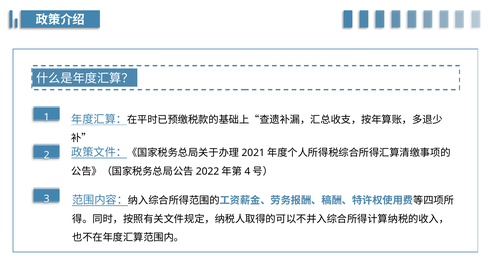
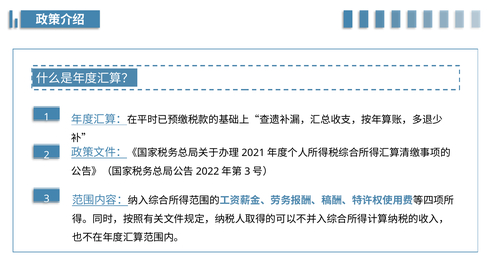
4: 4 -> 3 (247, 172)
